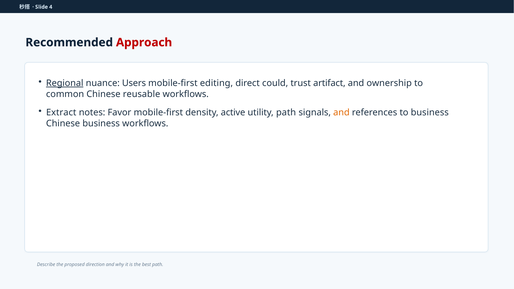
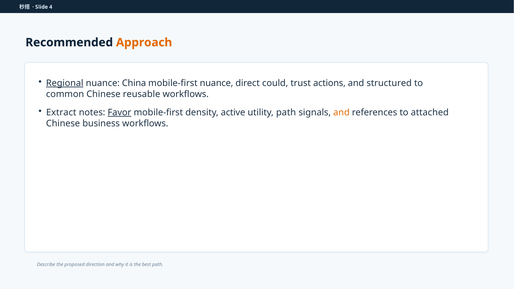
Approach colour: red -> orange (144, 42)
Users: Users -> China (134, 83)
mobile-first editing: editing -> nuance (217, 83)
artifact: artifact -> actions (329, 83)
ownership: ownership -> structured (389, 83)
Favor underline: none -> present (119, 113)
to business: business -> attached (430, 113)
